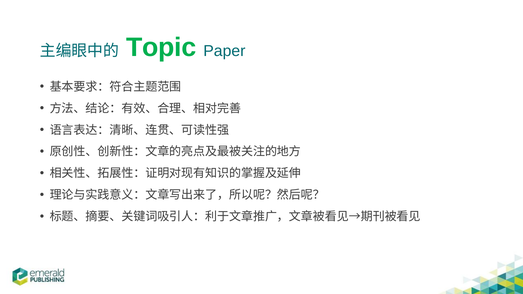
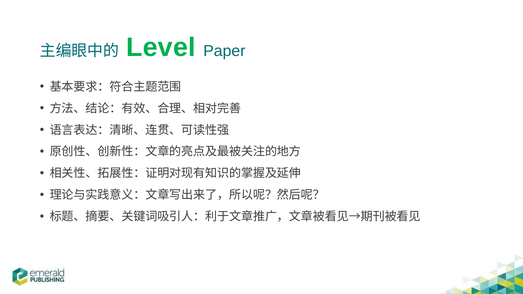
Topic: Topic -> Level (161, 47)
